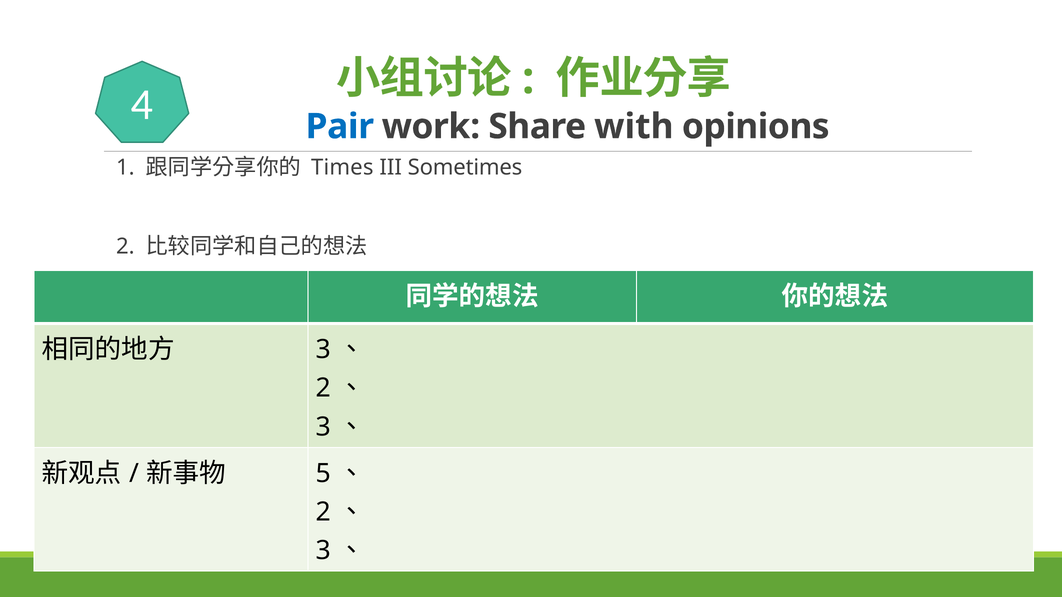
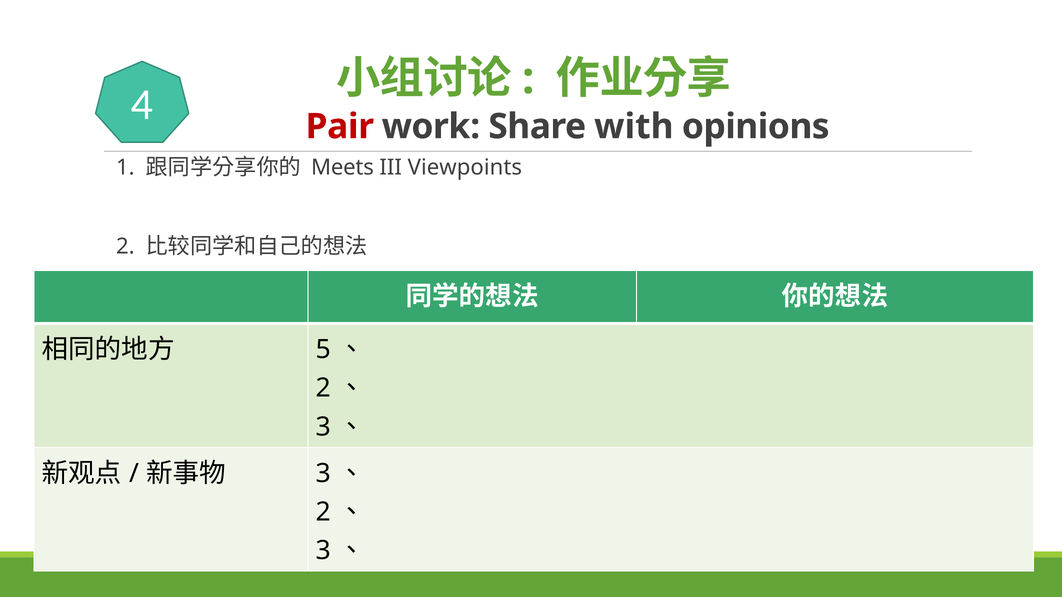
Pair colour: blue -> red (340, 127)
Times: Times -> Meets (342, 168)
Sometimes: Sometimes -> Viewpoints (465, 168)
3: 3 -> 5 (323, 350)
5: 5 -> 3 (323, 474)
